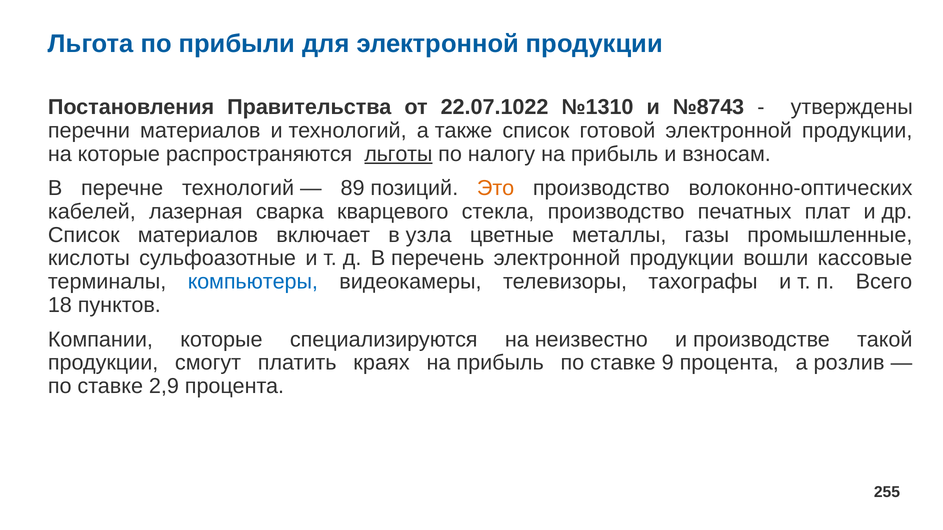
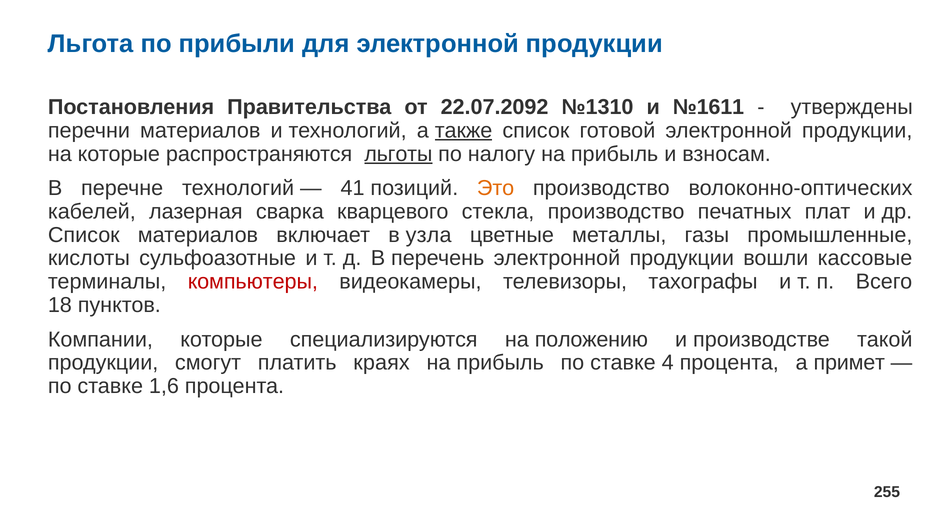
22.07.1022: 22.07.1022 -> 22.07.2092 (495, 107)
№8743: №8743 -> №1611 (708, 107)
также underline: none -> present (464, 131)
89: 89 -> 41 (353, 188)
компьютеры colour: blue -> red (253, 282)
неизвестно: неизвестно -> положению (591, 340)
9: 9 -> 4 (668, 363)
розлив: розлив -> примет (849, 363)
2,9: 2,9 -> 1,6 (164, 386)
